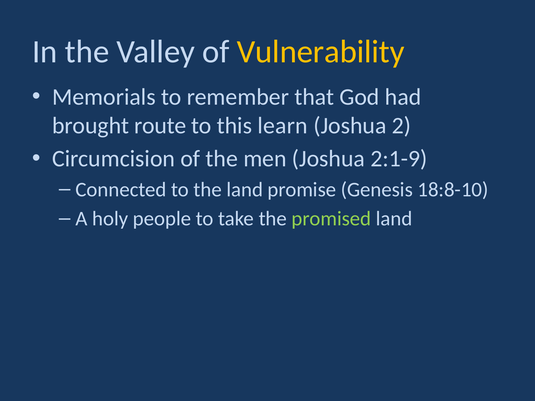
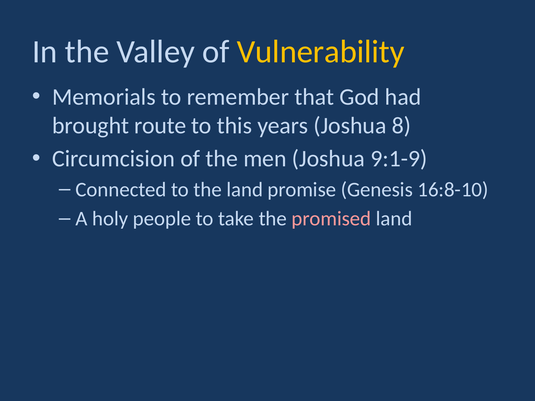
learn: learn -> years (283, 126)
2: 2 -> 8 (402, 126)
2:1-9: 2:1-9 -> 9:1-9 (399, 159)
18:8-10: 18:8-10 -> 16:8-10 (453, 190)
promised colour: light green -> pink (331, 219)
